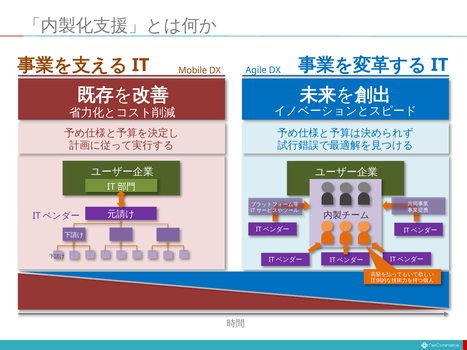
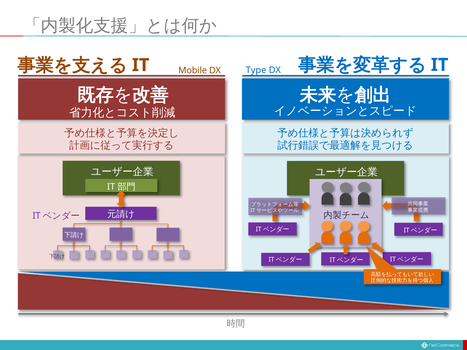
Agile: Agile -> Type (256, 70)
